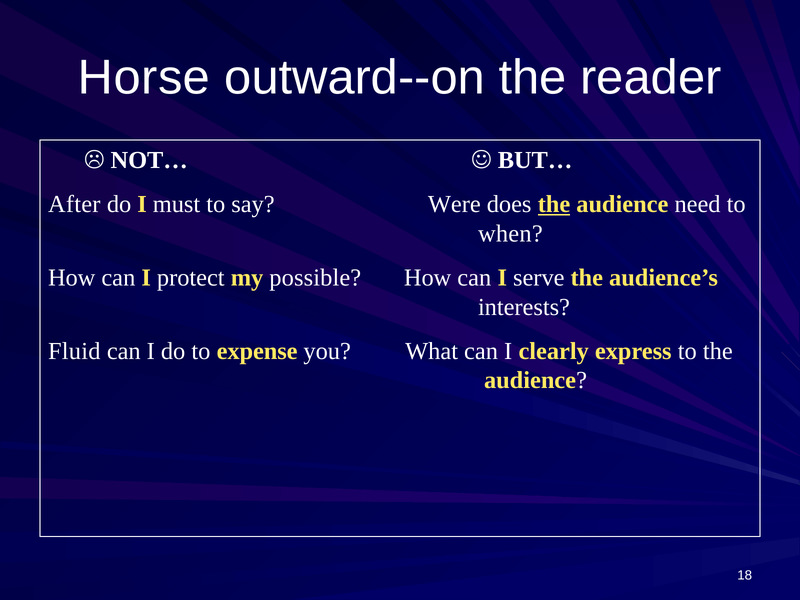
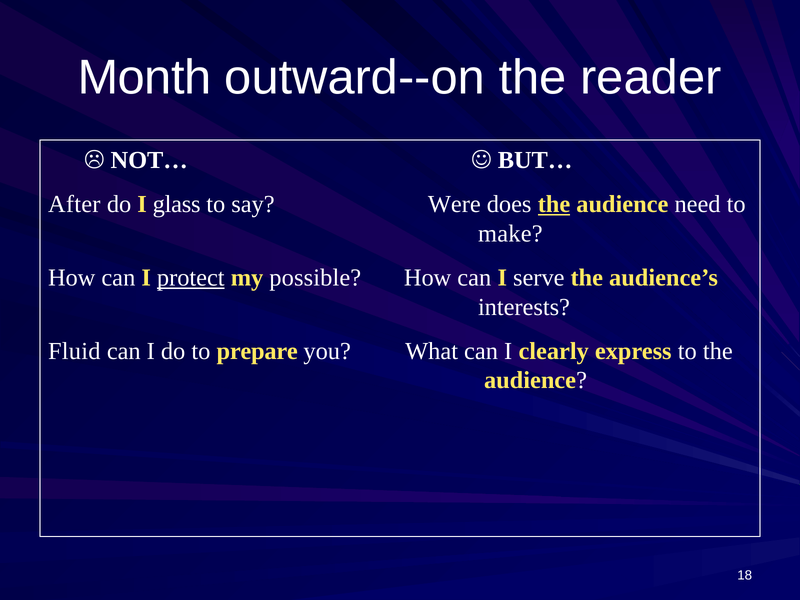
Horse: Horse -> Month (144, 78)
must: must -> glass (177, 204)
when: when -> make (510, 234)
protect underline: none -> present (191, 278)
expense: expense -> prepare (257, 351)
